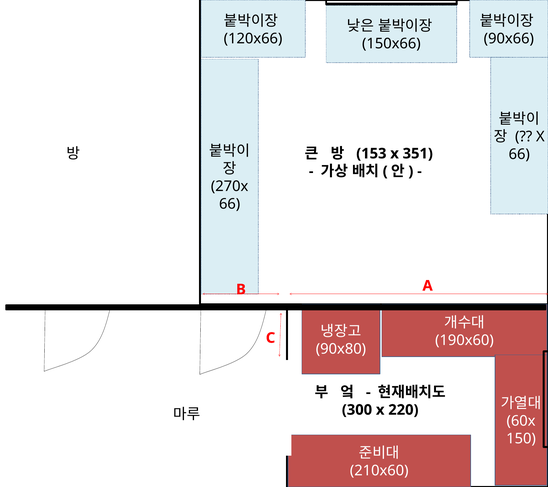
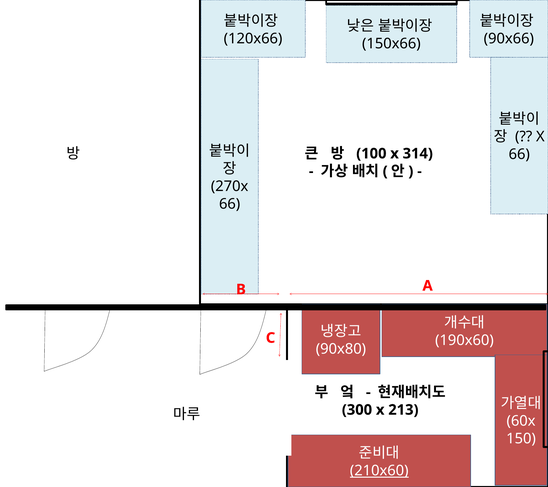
153: 153 -> 100 (371, 154)
351: 351 -> 314 (418, 154)
220: 220 -> 213 (403, 410)
210x60 underline: none -> present (379, 471)
